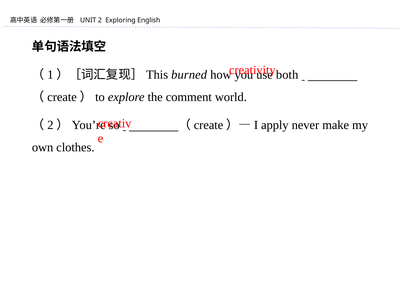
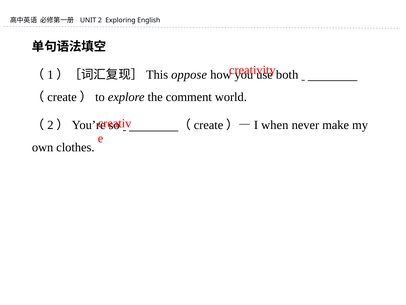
burned: burned -> oppose (189, 75)
apply: apply -> when (275, 125)
